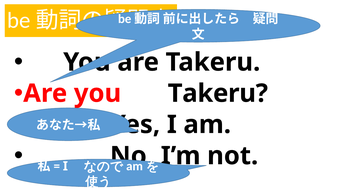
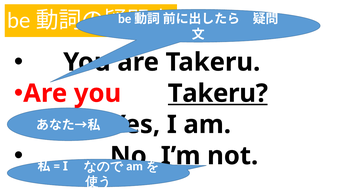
Takeru underline: none -> present (218, 94)
